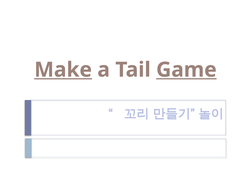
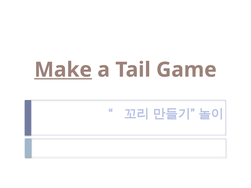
Game underline: present -> none (186, 70)
